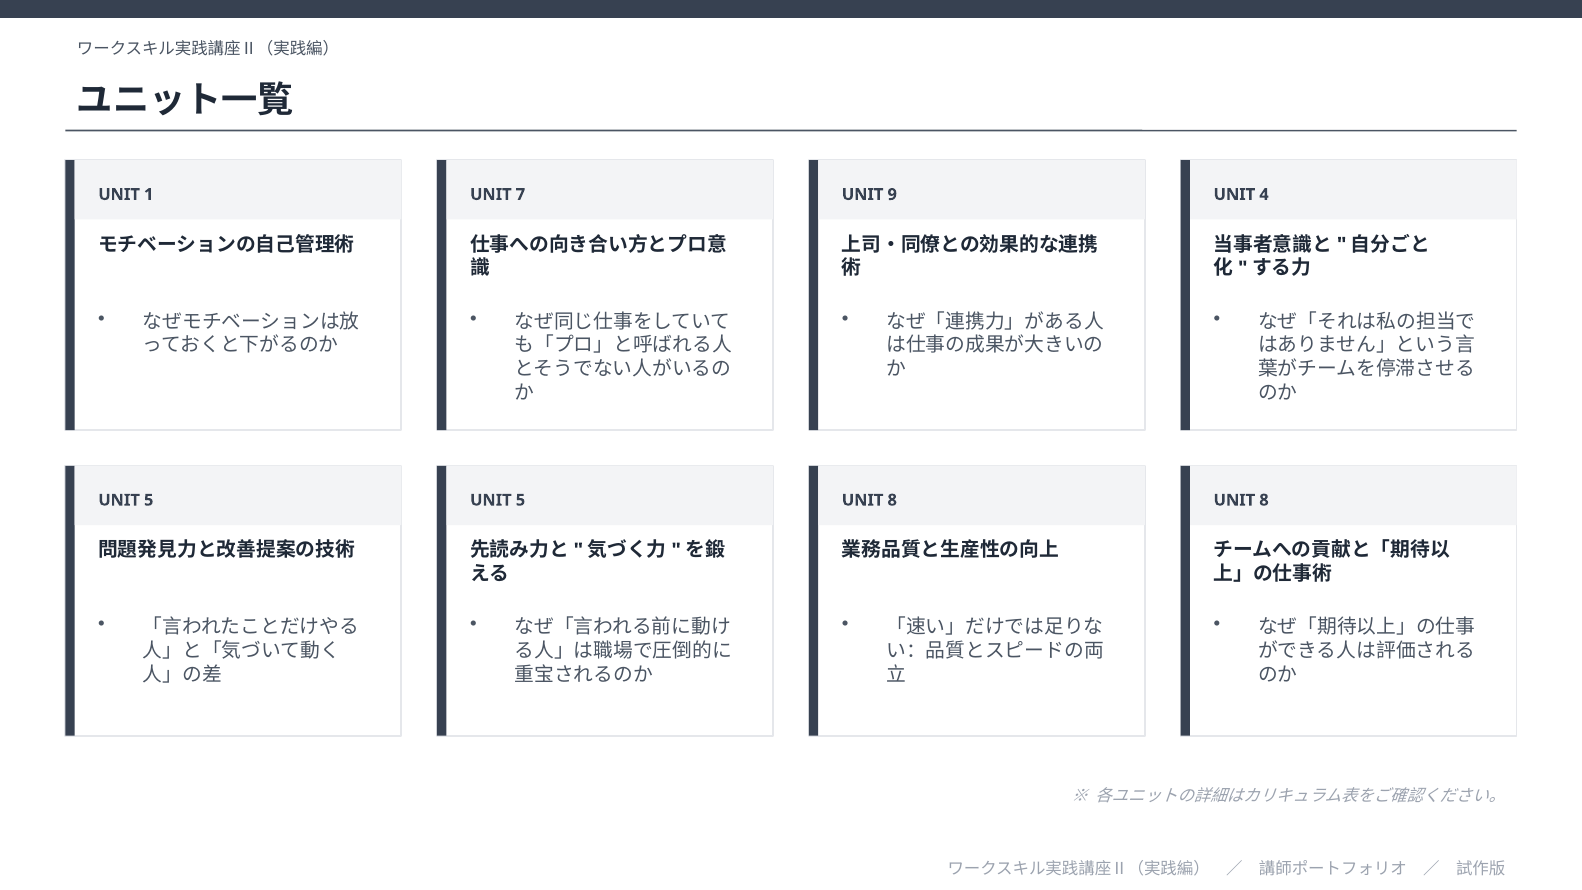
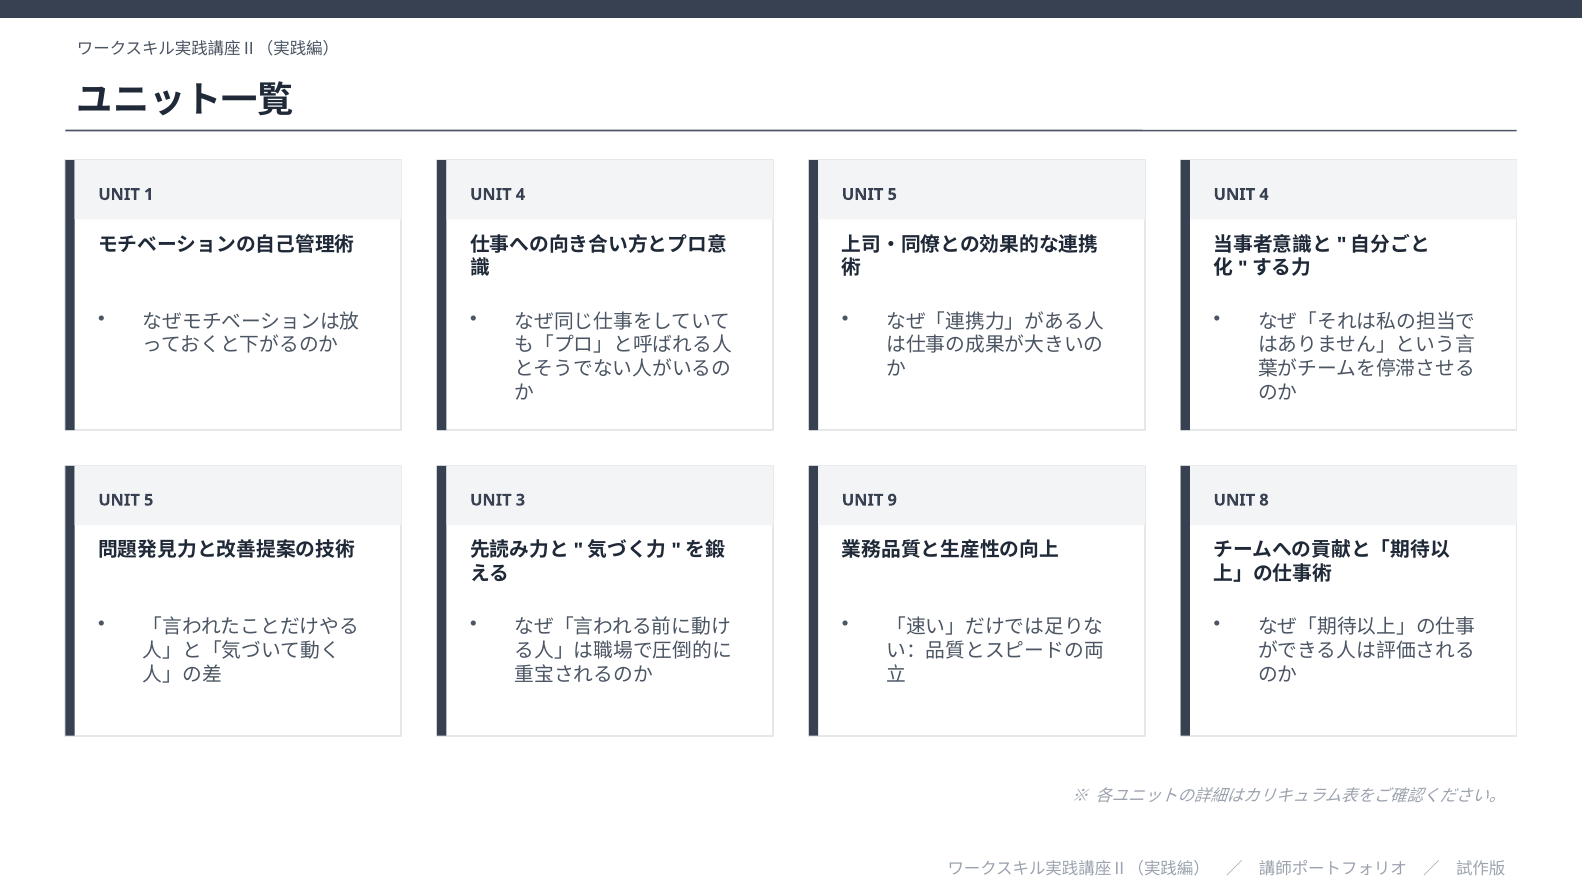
7: 7 -> 4 (520, 194)
9: 9 -> 5 (892, 194)
5: 5 -> 3 (520, 500)
8: 8 -> 9 (892, 500)
